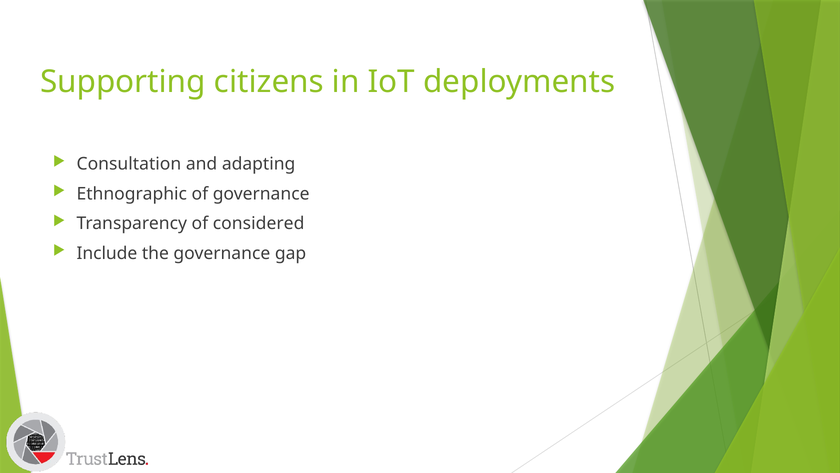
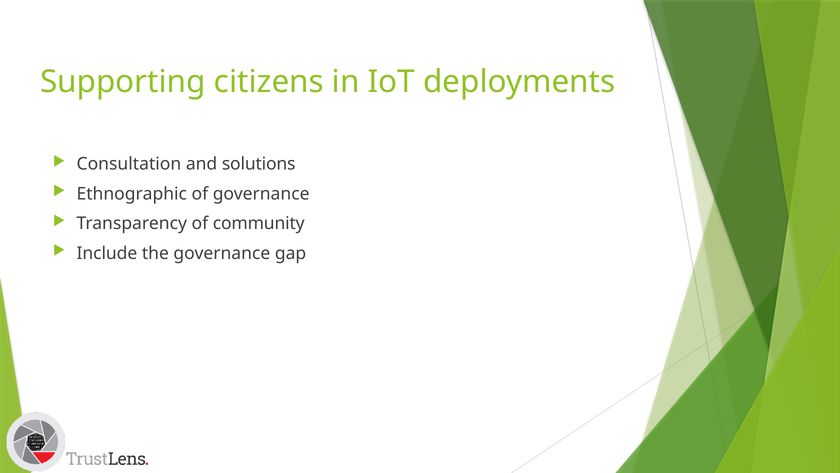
adapting: adapting -> solutions (259, 164)
considered: considered -> community (259, 223)
